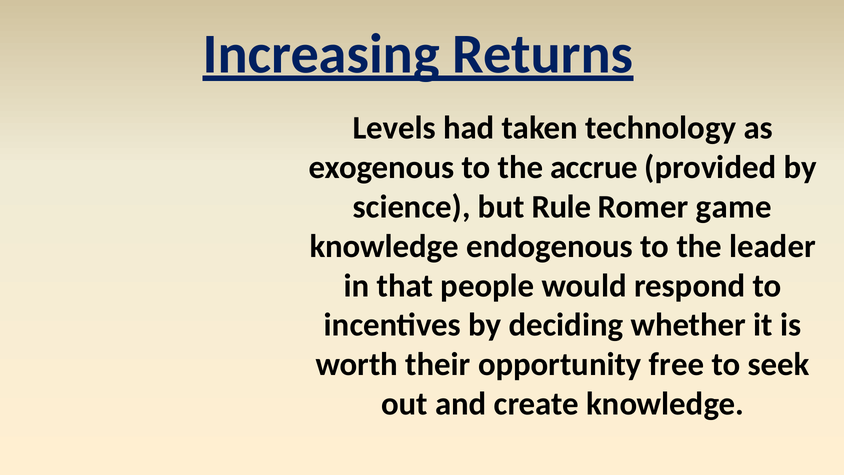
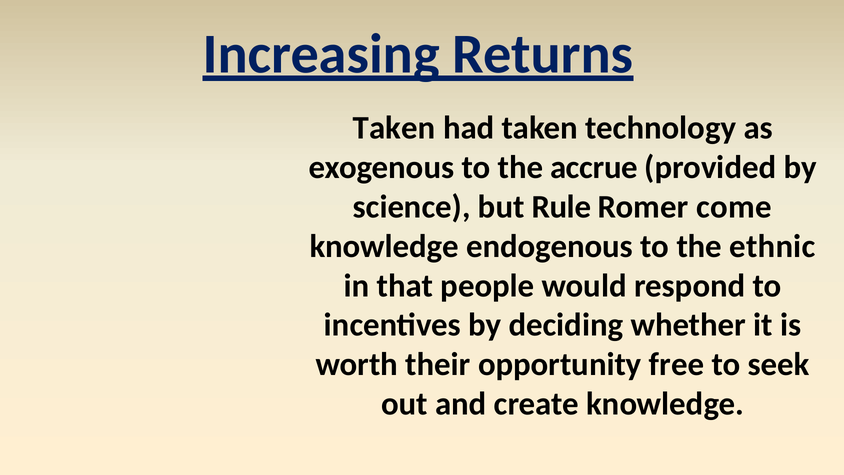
Levels: Levels -> Taken (394, 128)
game: game -> come (734, 207)
leader: leader -> ethnic (772, 246)
